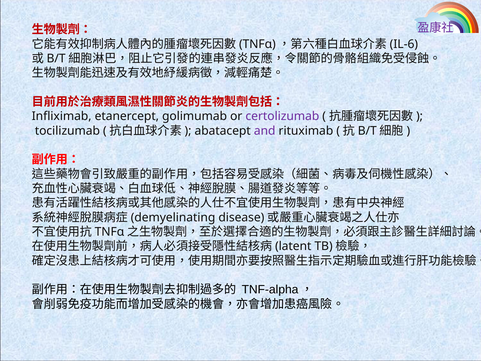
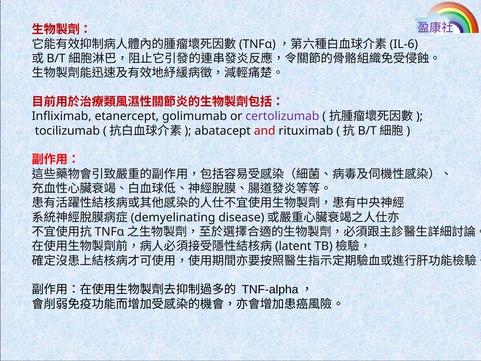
and colour: purple -> red (265, 131)
